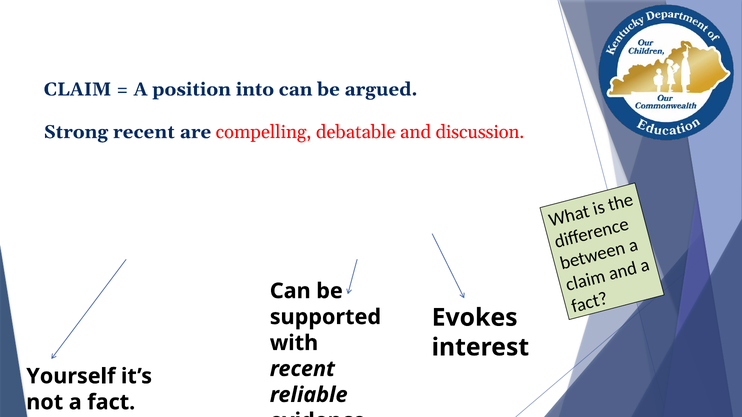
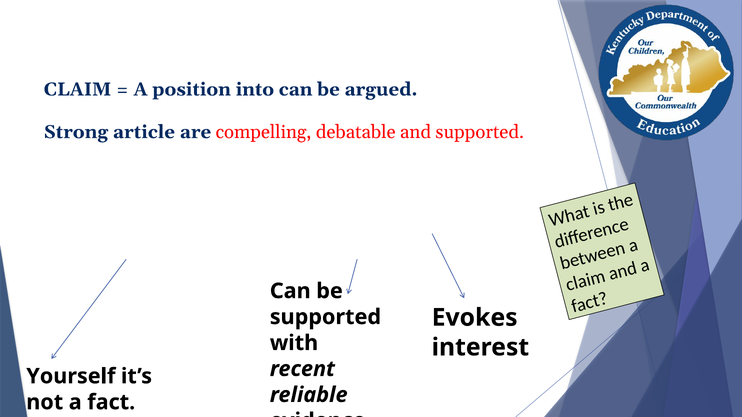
Strong recent: recent -> article (144, 132)
and discussion: discussion -> supported (480, 132)
